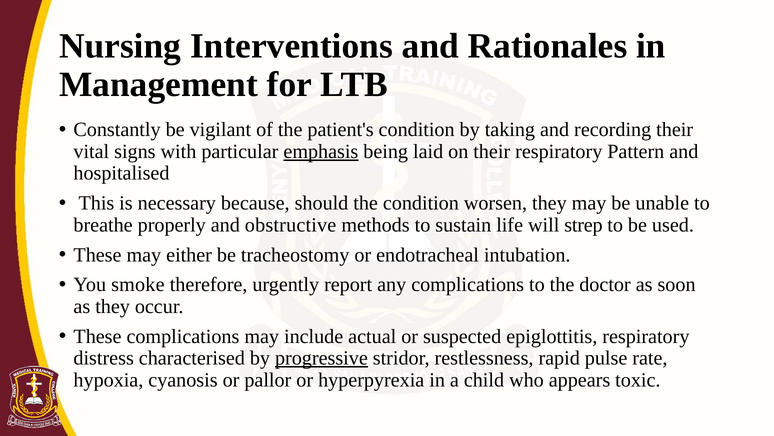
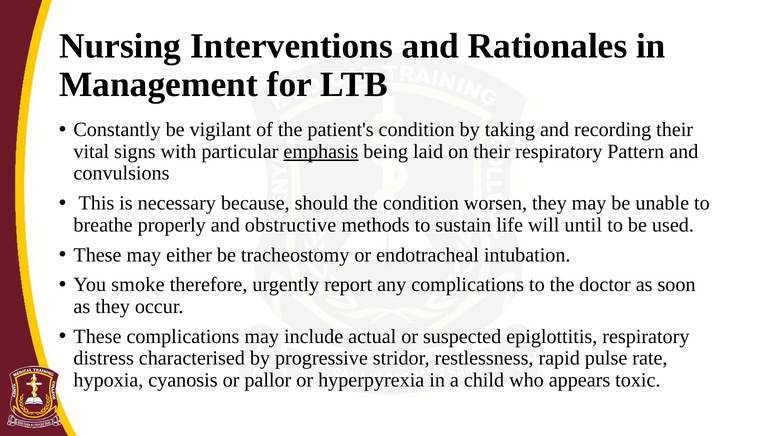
hospitalised: hospitalised -> convulsions (121, 173)
strep: strep -> until (583, 225)
progressive underline: present -> none (321, 358)
